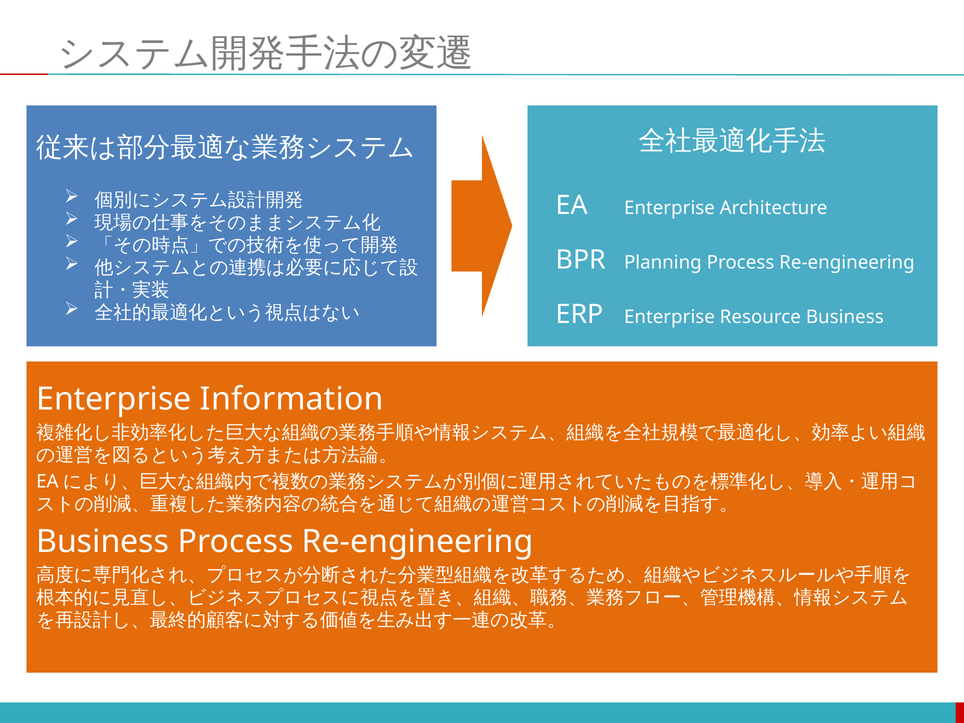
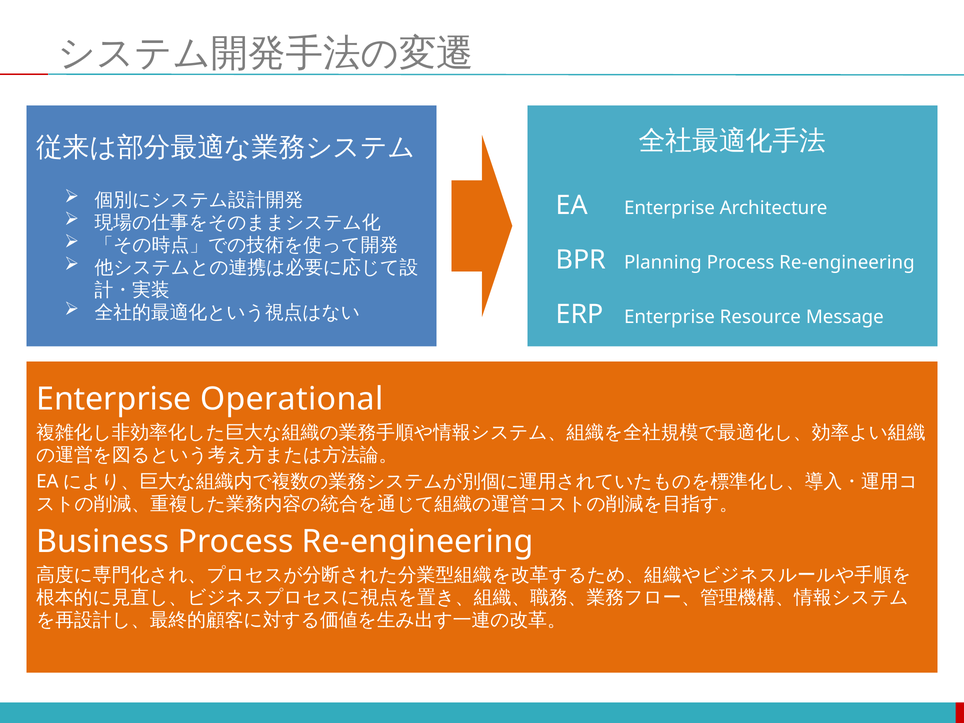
Resource Business: Business -> Message (845, 317)
Information: Information -> Operational (292, 399)
